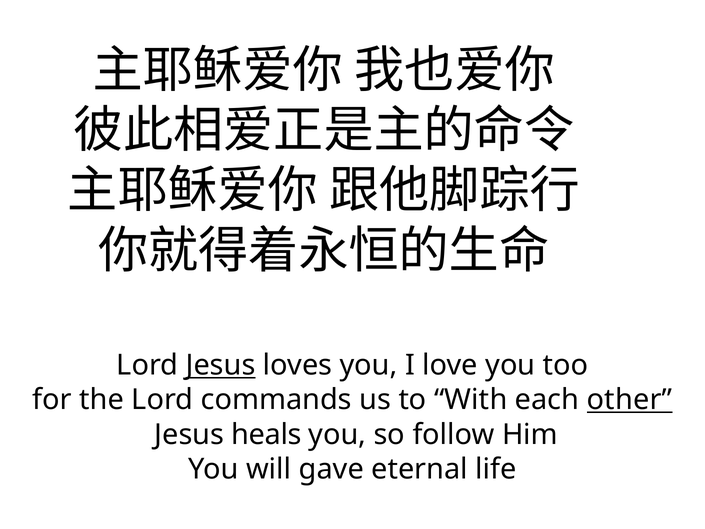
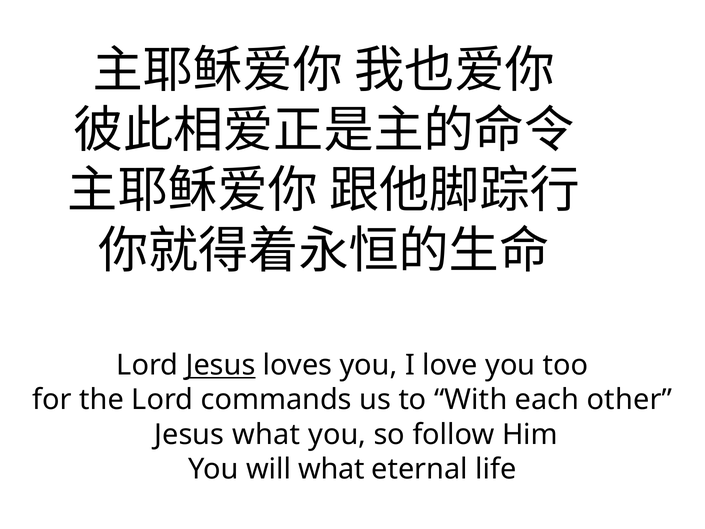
other underline: present -> none (629, 400)
Jesus heals: heals -> what (266, 434)
will gave: gave -> what (331, 469)
